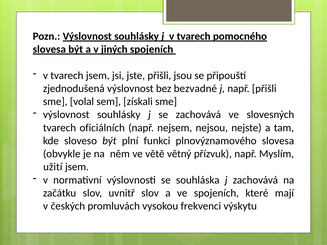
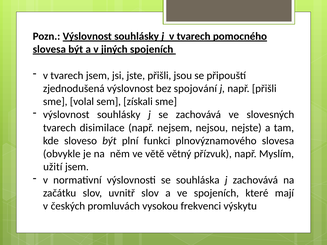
bezvadné: bezvadné -> spojování (195, 89)
oficiálních: oficiálních -> disimilace (102, 128)
